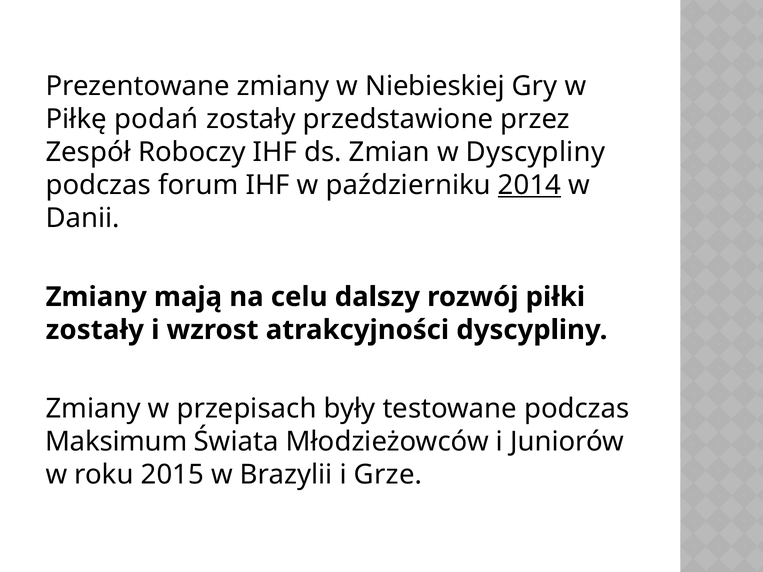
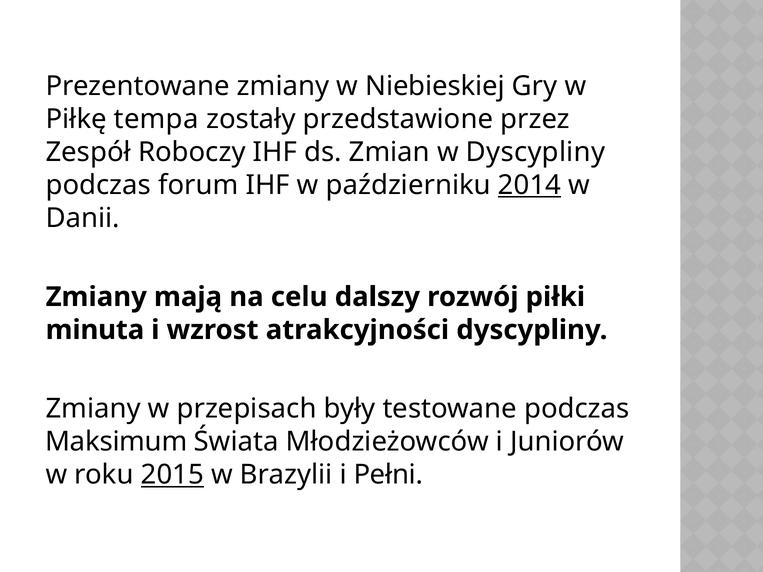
podań: podań -> tempa (156, 119)
zostały: zostały -> minuta (95, 330)
2015 underline: none -> present (172, 475)
Grze: Grze -> Pełni (388, 475)
